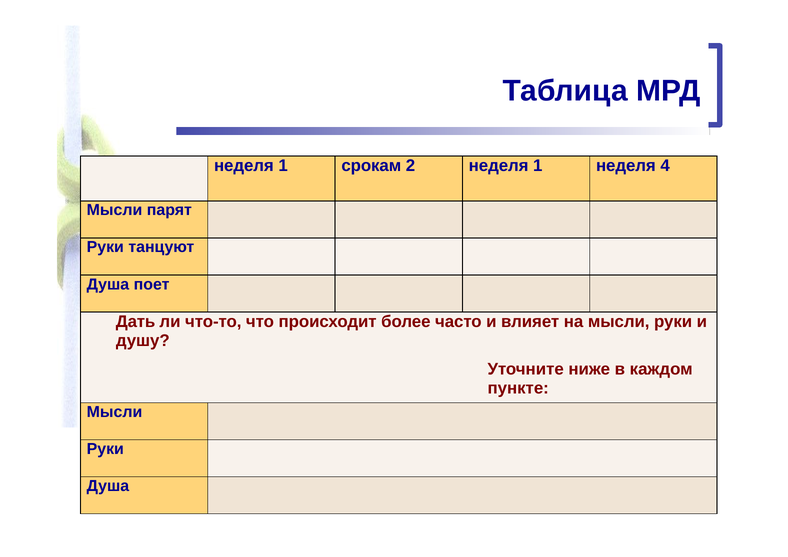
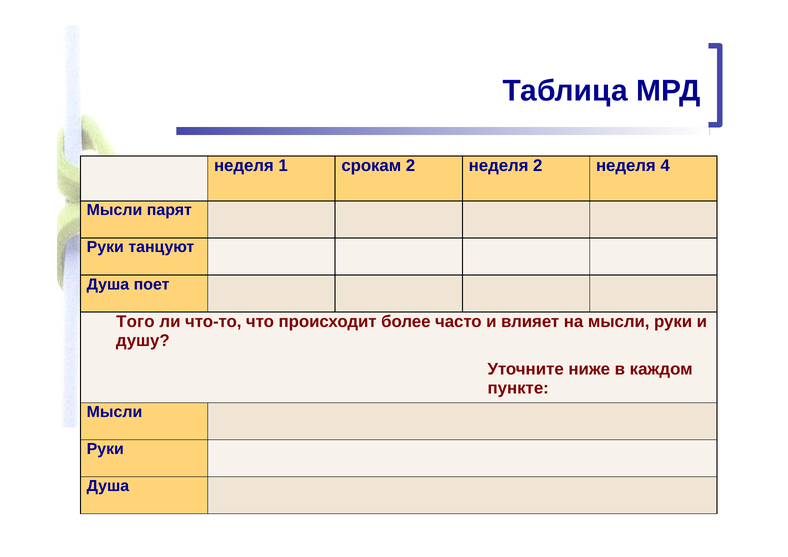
2 неделя 1: 1 -> 2 (538, 166)
Дать: Дать -> Того (135, 322)
